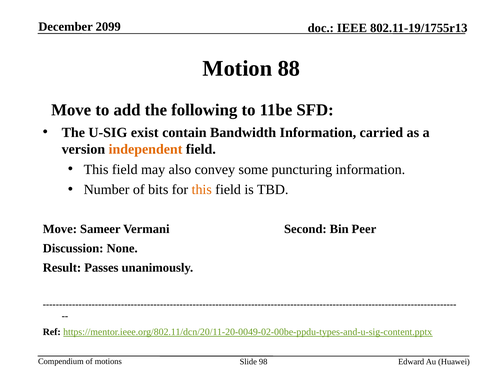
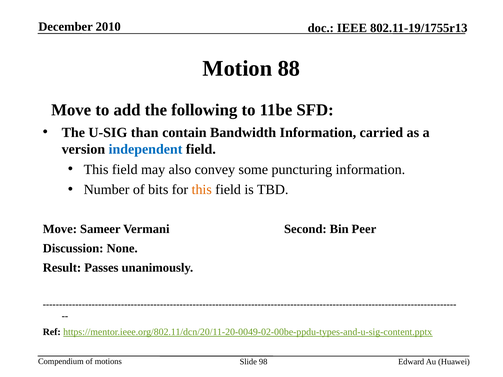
2099: 2099 -> 2010 (108, 27)
exist: exist -> than (145, 133)
independent colour: orange -> blue (146, 149)
